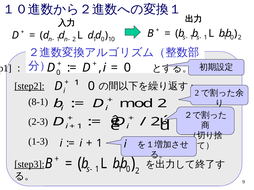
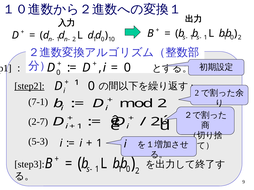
8-1: 8-1 -> 7-1 (38, 102)
2-3: 2-3 -> 2-7 (38, 122)
1-3: 1-3 -> 5-3 (38, 142)
step3 underline: present -> none (29, 165)
